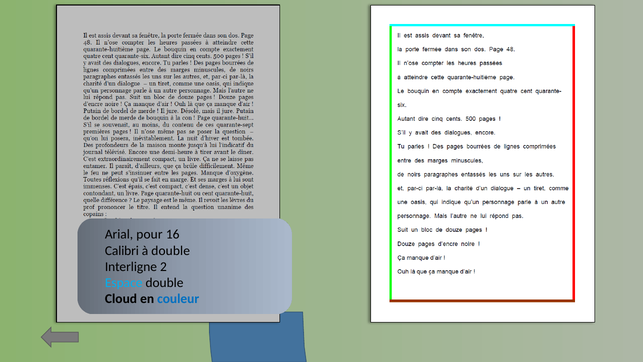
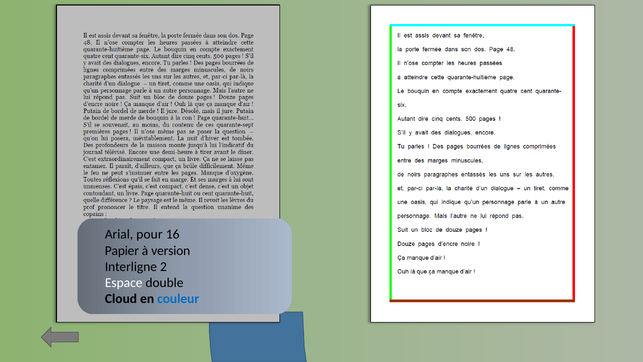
Calibri: Calibri -> Papier (122, 250)
à double: double -> version (171, 250)
Espace colour: light blue -> white (124, 283)
